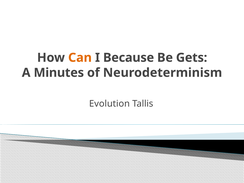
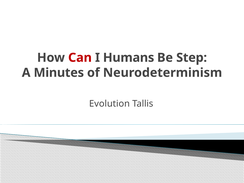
Can colour: orange -> red (80, 58)
Because: Because -> Humans (129, 58)
Gets: Gets -> Step (192, 58)
